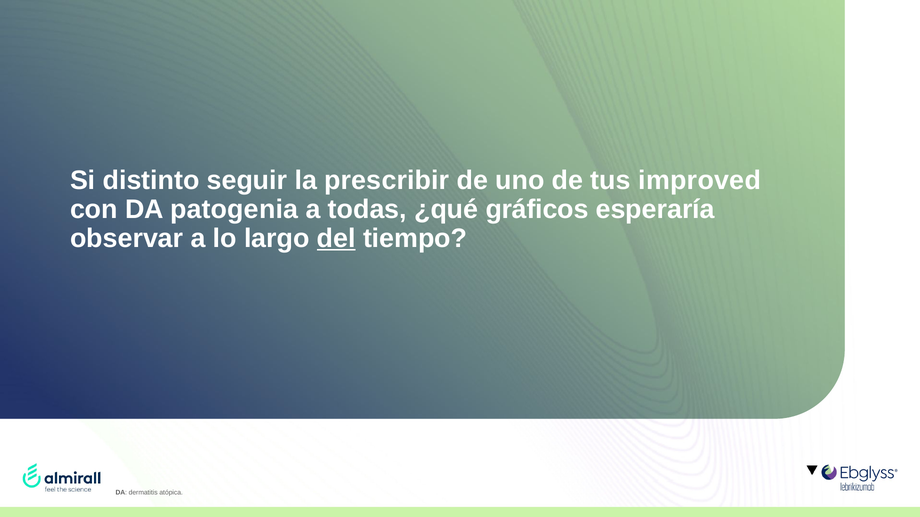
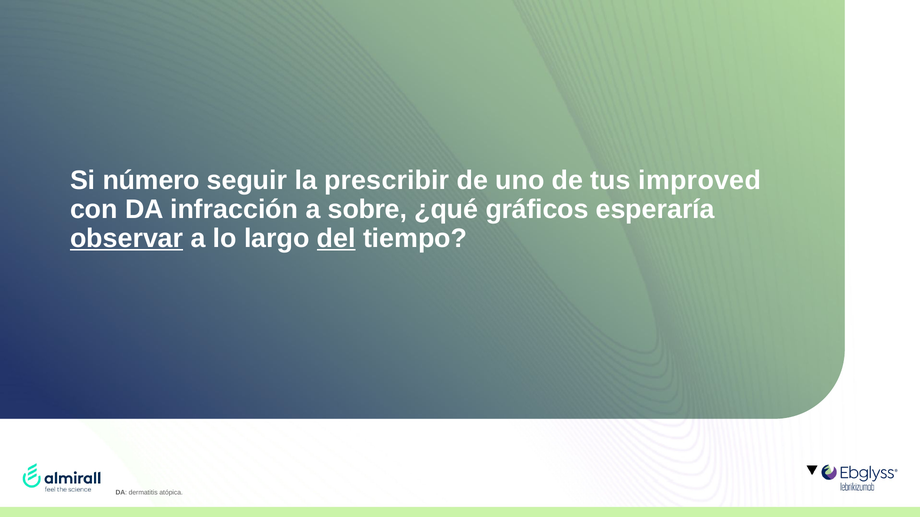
distinto: distinto -> número (151, 180)
patogenia: patogenia -> infracción (234, 209)
todas: todas -> sobre (368, 209)
observar underline: none -> present (127, 238)
